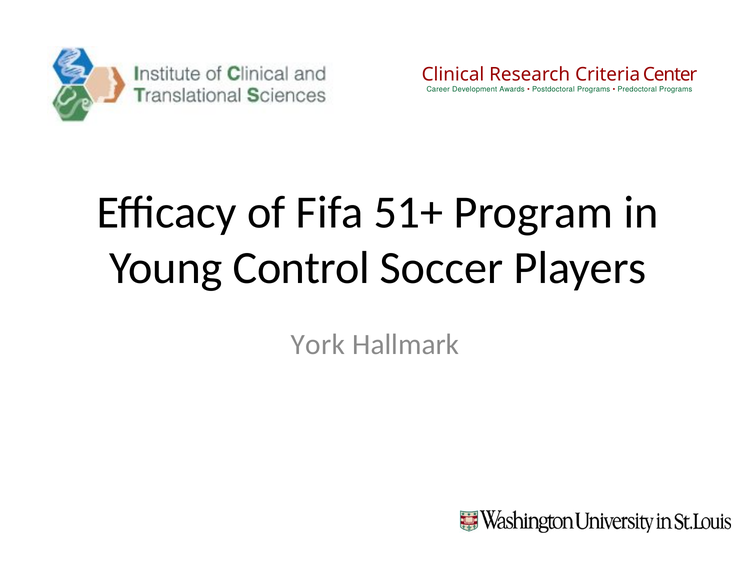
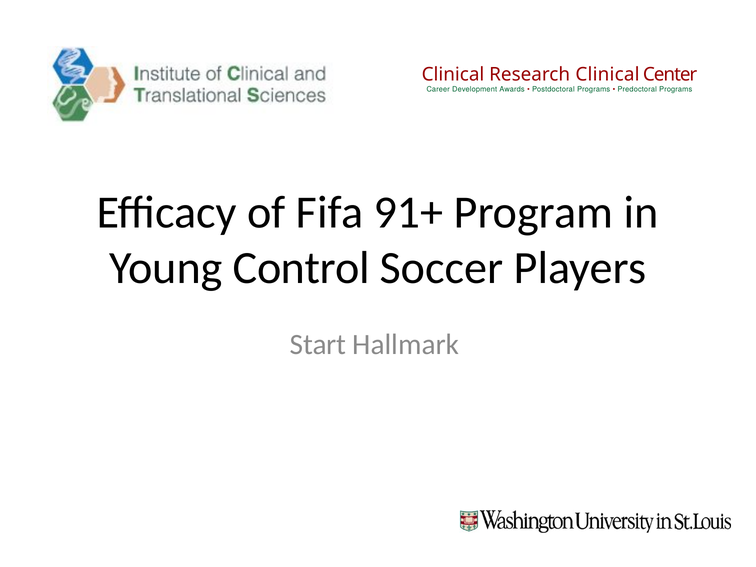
Research Criteria: Criteria -> Clinical (607, 75)
51+: 51+ -> 91+ (408, 212)
York: York -> Start (318, 345)
